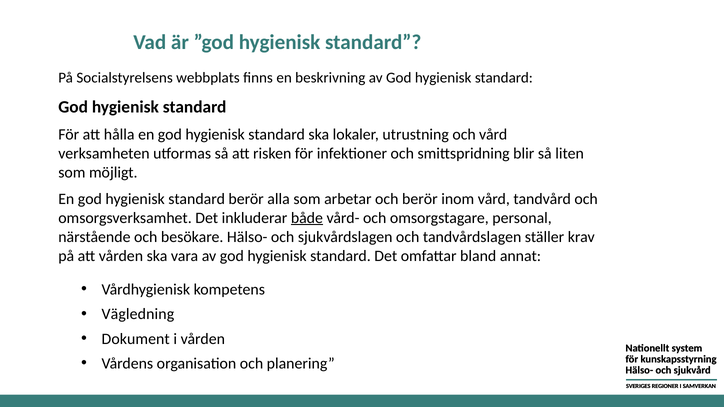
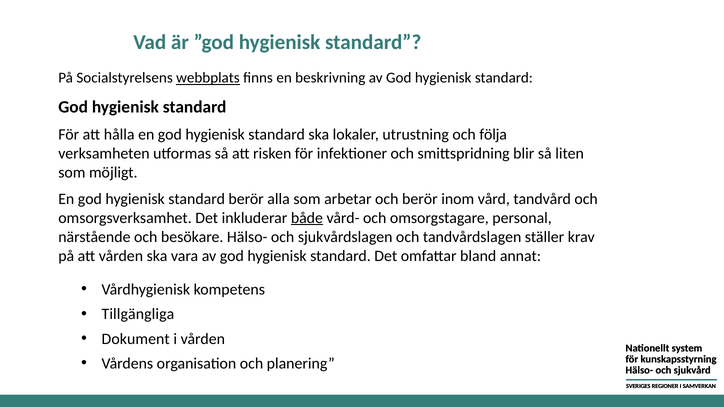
webbplats underline: none -> present (208, 78)
och vård: vård -> följa (493, 134)
Vägledning: Vägledning -> Tillgängliga (138, 314)
